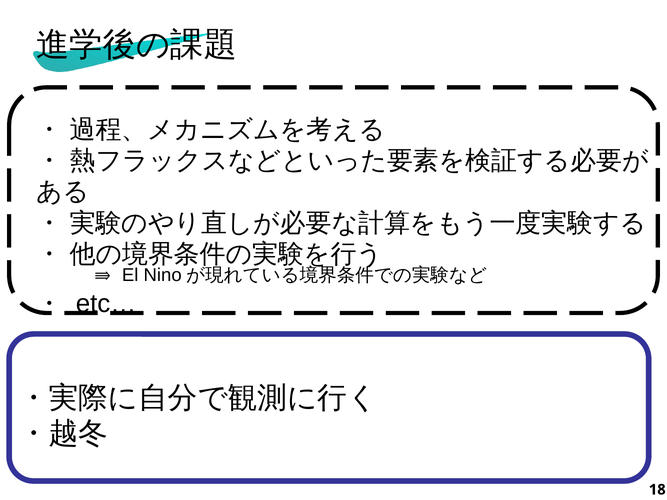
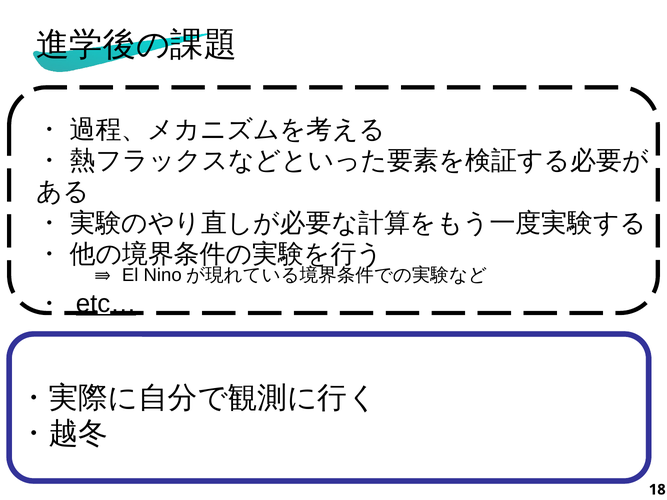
etc… underline: none -> present (106, 304)
